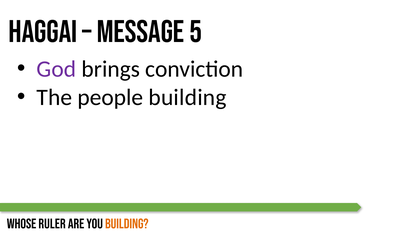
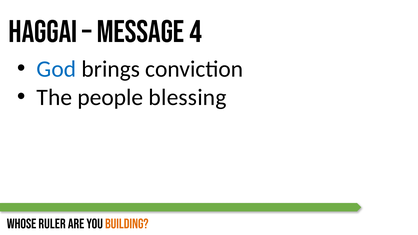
5: 5 -> 4 (196, 32)
God colour: purple -> blue (56, 69)
people building: building -> blessing (188, 97)
